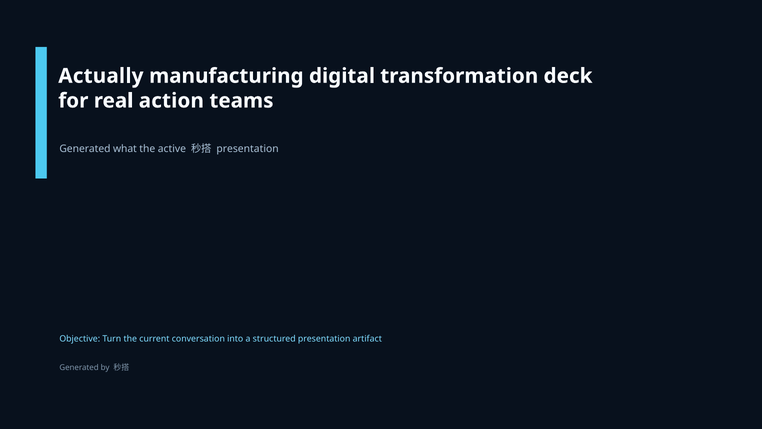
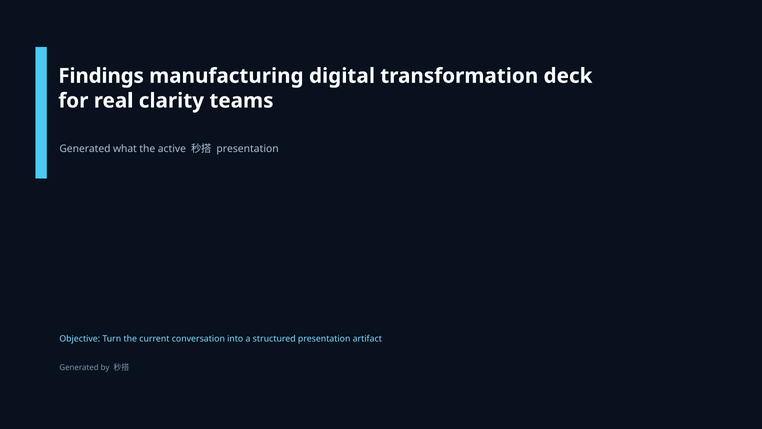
Actually: Actually -> Findings (101, 76)
action: action -> clarity (171, 101)
